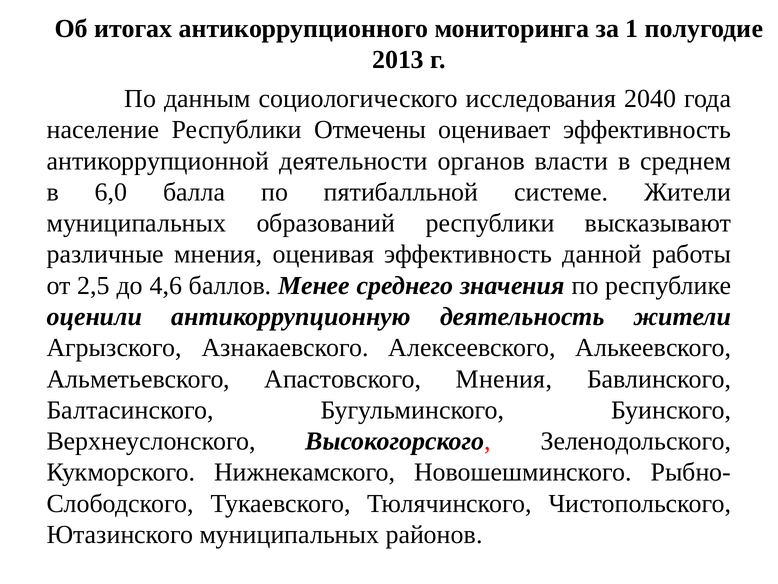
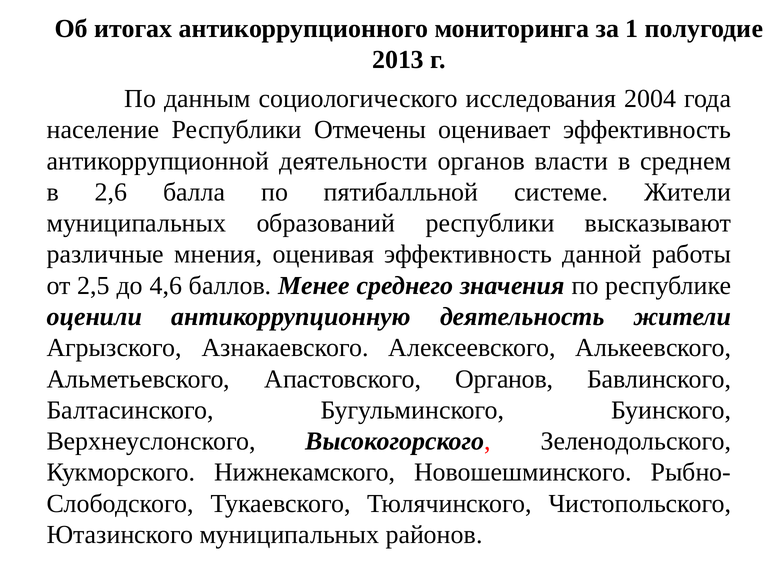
2040: 2040 -> 2004 (650, 99)
6,0: 6,0 -> 2,6 (111, 192)
Апастовского Мнения: Мнения -> Органов (504, 379)
